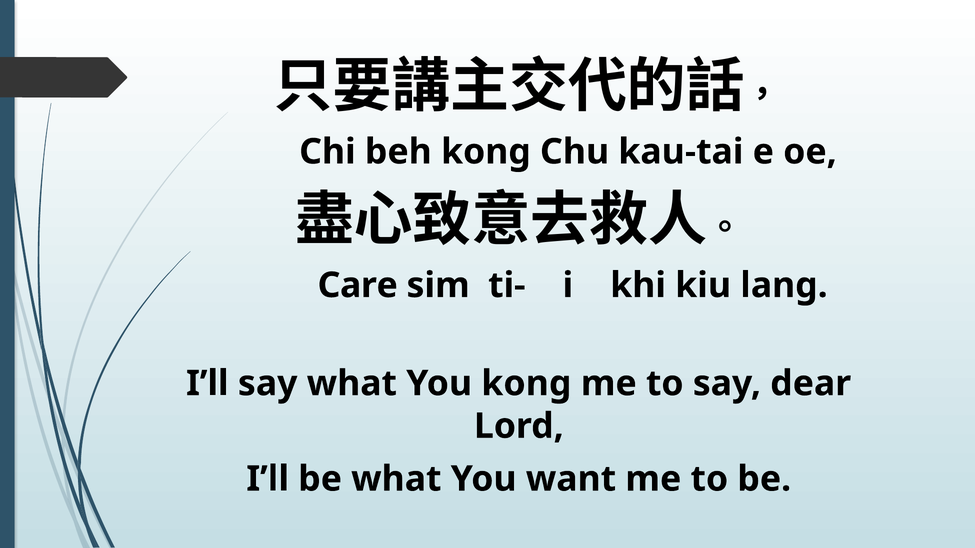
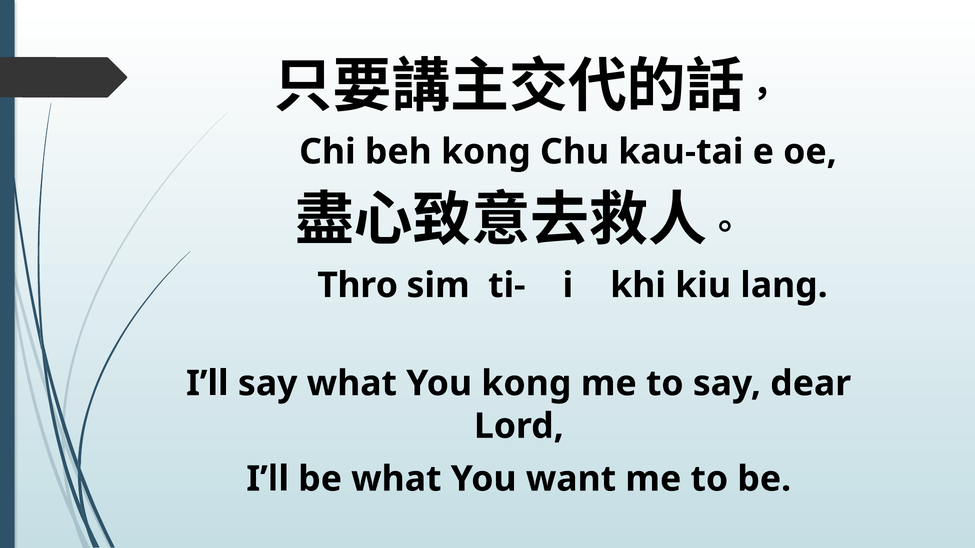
Care: Care -> Thro (358, 286)
